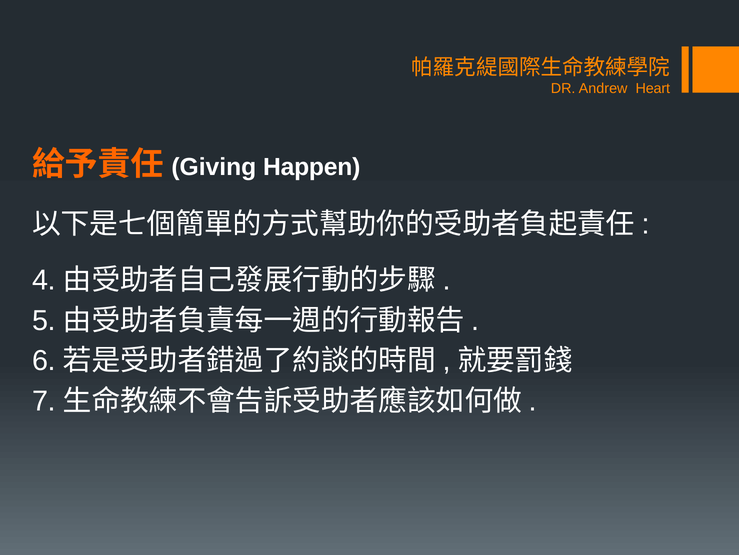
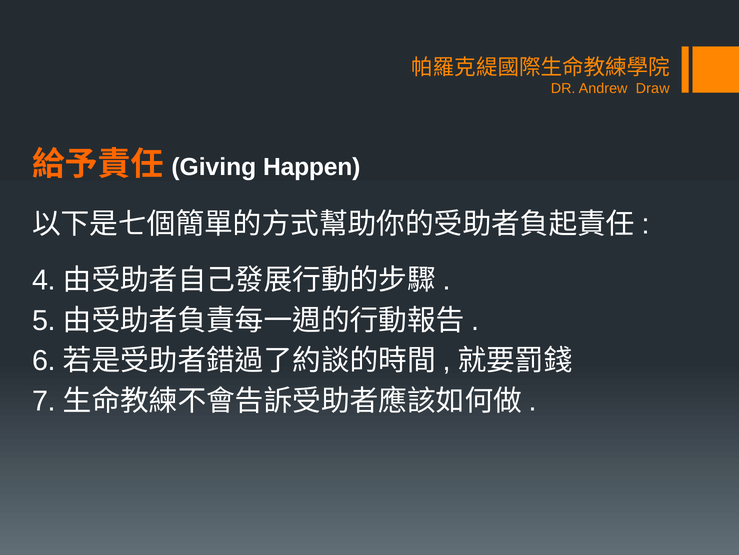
Heart: Heart -> Draw (653, 88)
